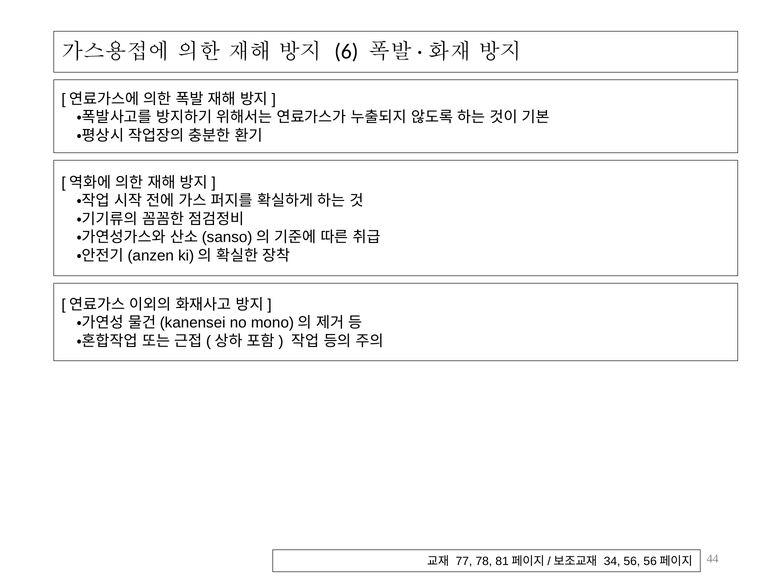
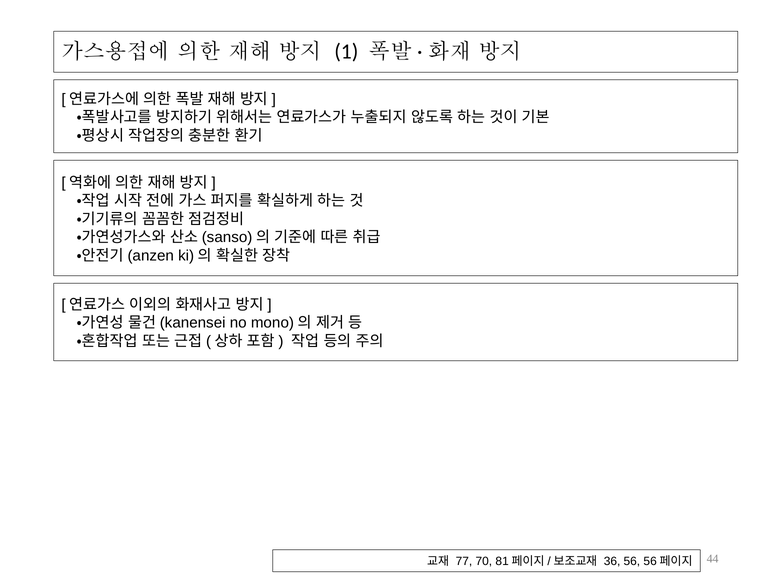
6: 6 -> 1 (346, 52)
78: 78 -> 70 (484, 562)
34: 34 -> 36 (612, 562)
